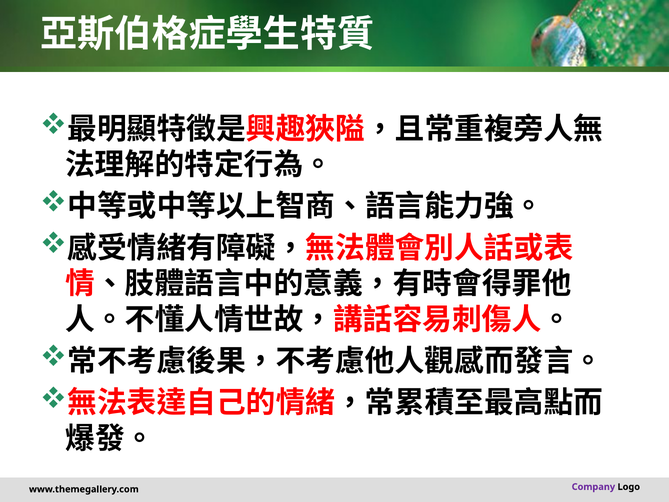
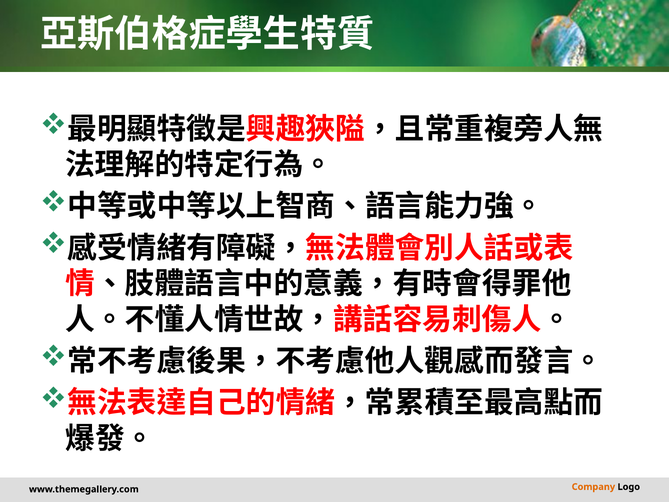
Company colour: purple -> orange (593, 487)
